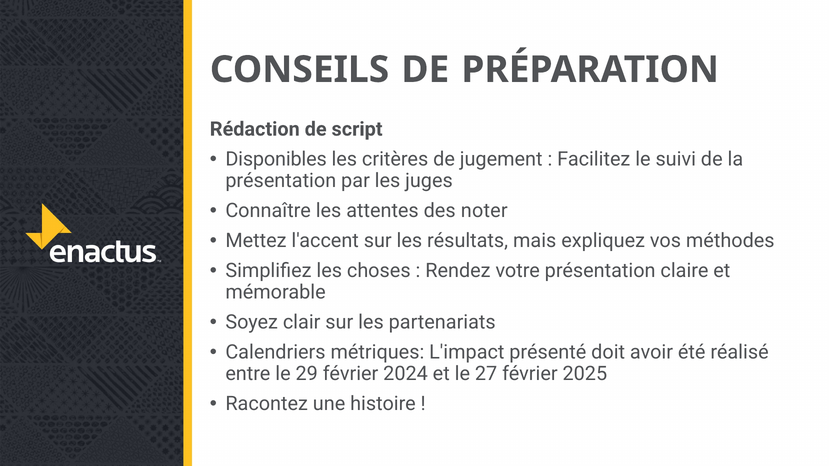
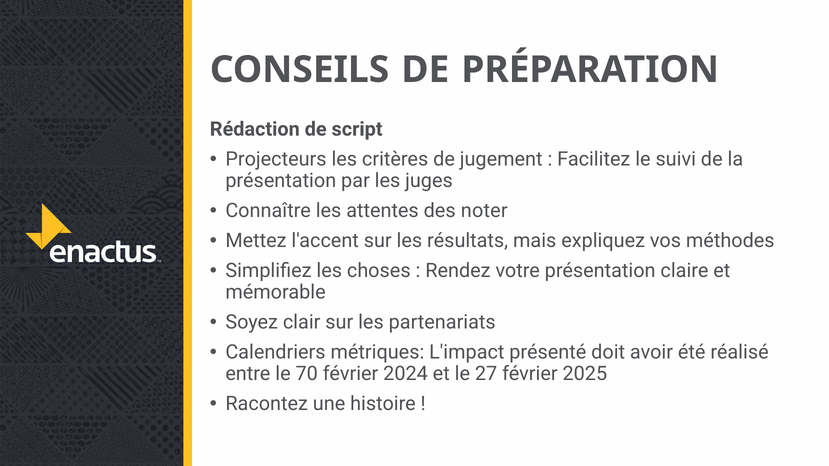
Disponibles: Disponibles -> Projecteurs (276, 159)
29: 29 -> 70 (307, 374)
